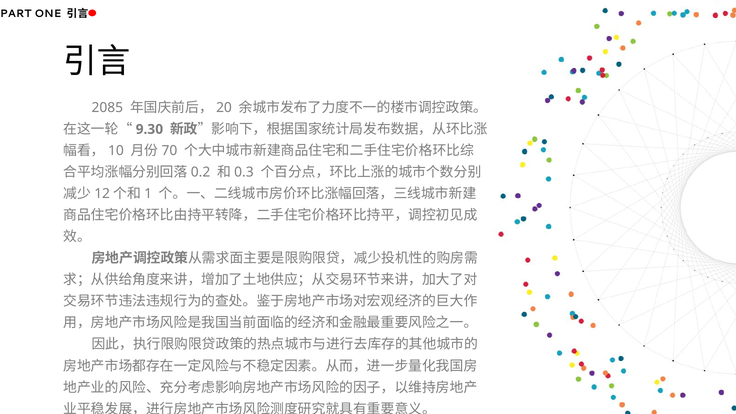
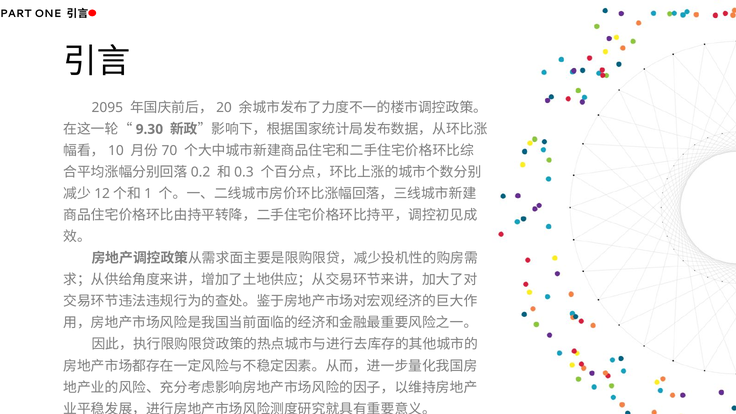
2085: 2085 -> 2095 (107, 108)
